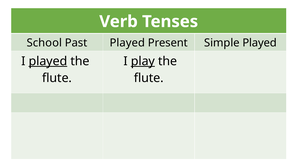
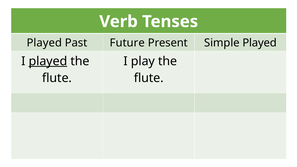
School: School -> Played (44, 43)
Past Played: Played -> Future (127, 43)
play underline: present -> none (143, 61)
